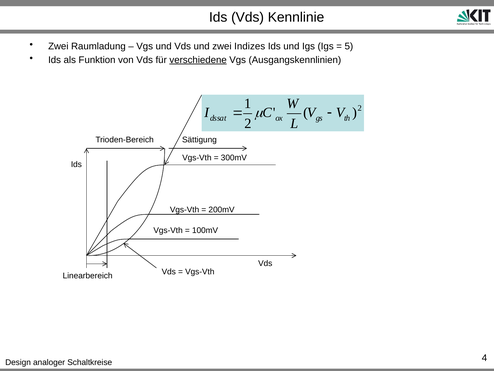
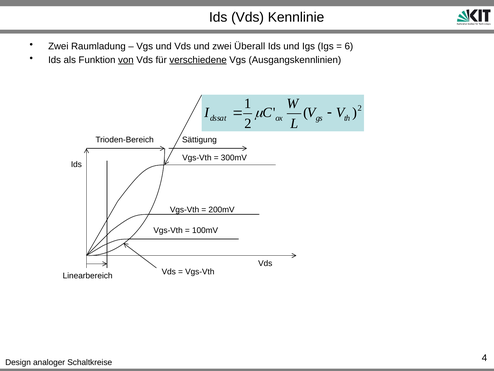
Indizes: Indizes -> Überall (250, 46)
5: 5 -> 6 (349, 46)
von underline: none -> present (126, 60)
